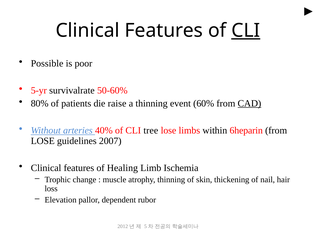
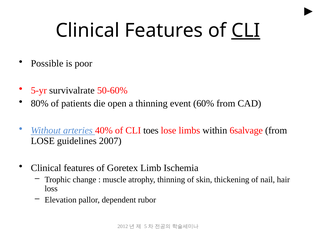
raise: raise -> open (117, 103)
CAD underline: present -> none (249, 103)
tree: tree -> toes (151, 130)
6heparin: 6heparin -> 6salvage (246, 130)
Healing: Healing -> Goretex (122, 168)
